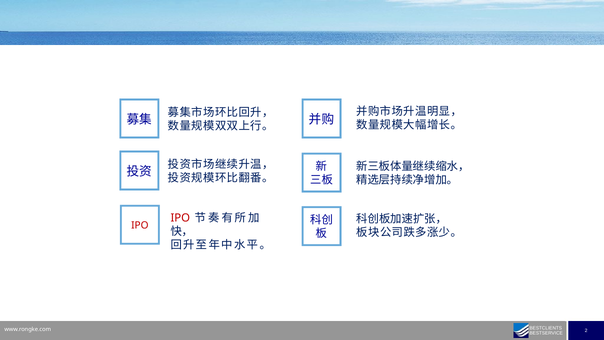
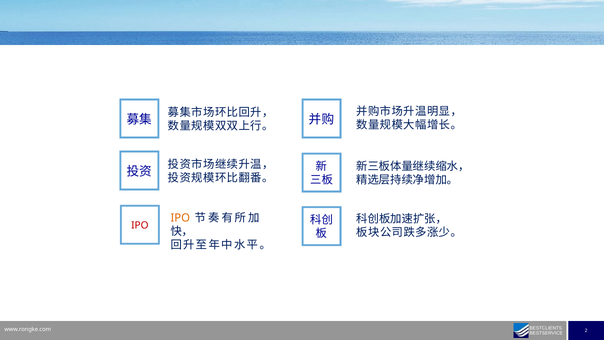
IPO colour: red -> orange (180, 218)
